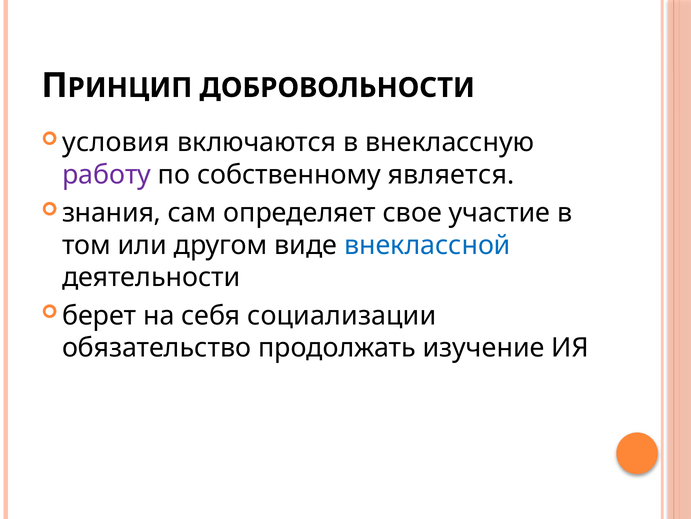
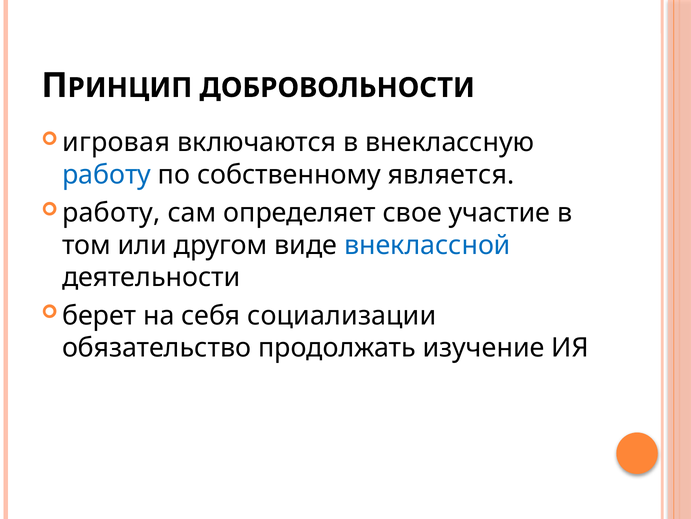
условия: условия -> игровая (116, 142)
работу colour: purple -> blue (107, 175)
знания: знания -> работу (111, 213)
